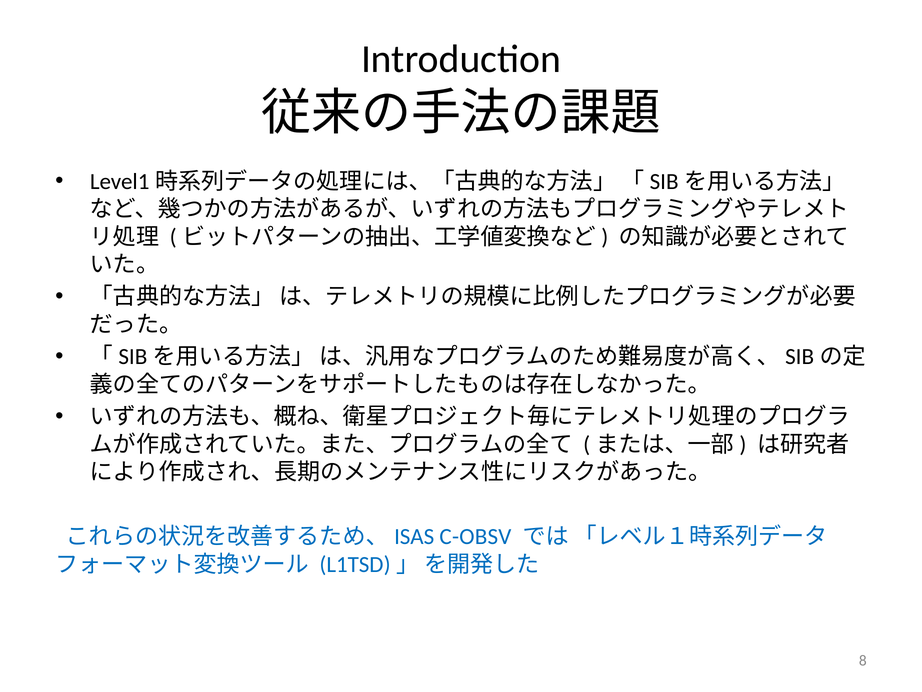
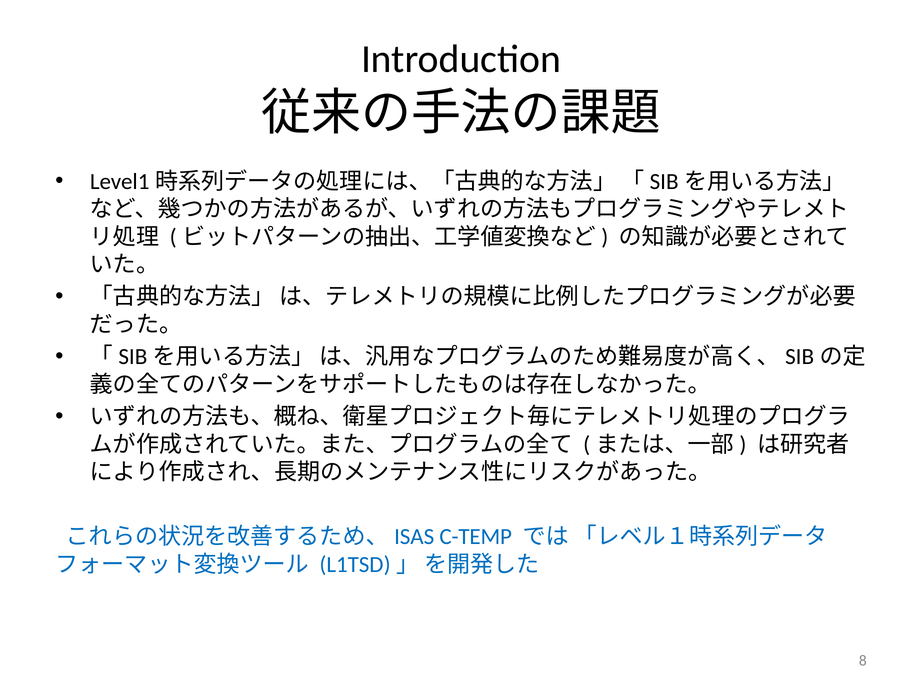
C-OBSV: C-OBSV -> C-TEMP (476, 536)
